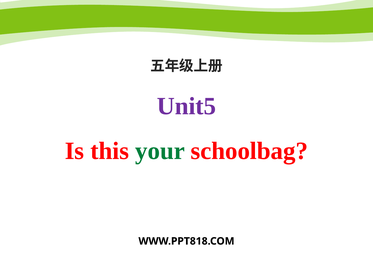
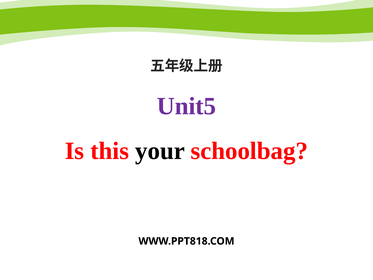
your colour: green -> black (160, 151)
